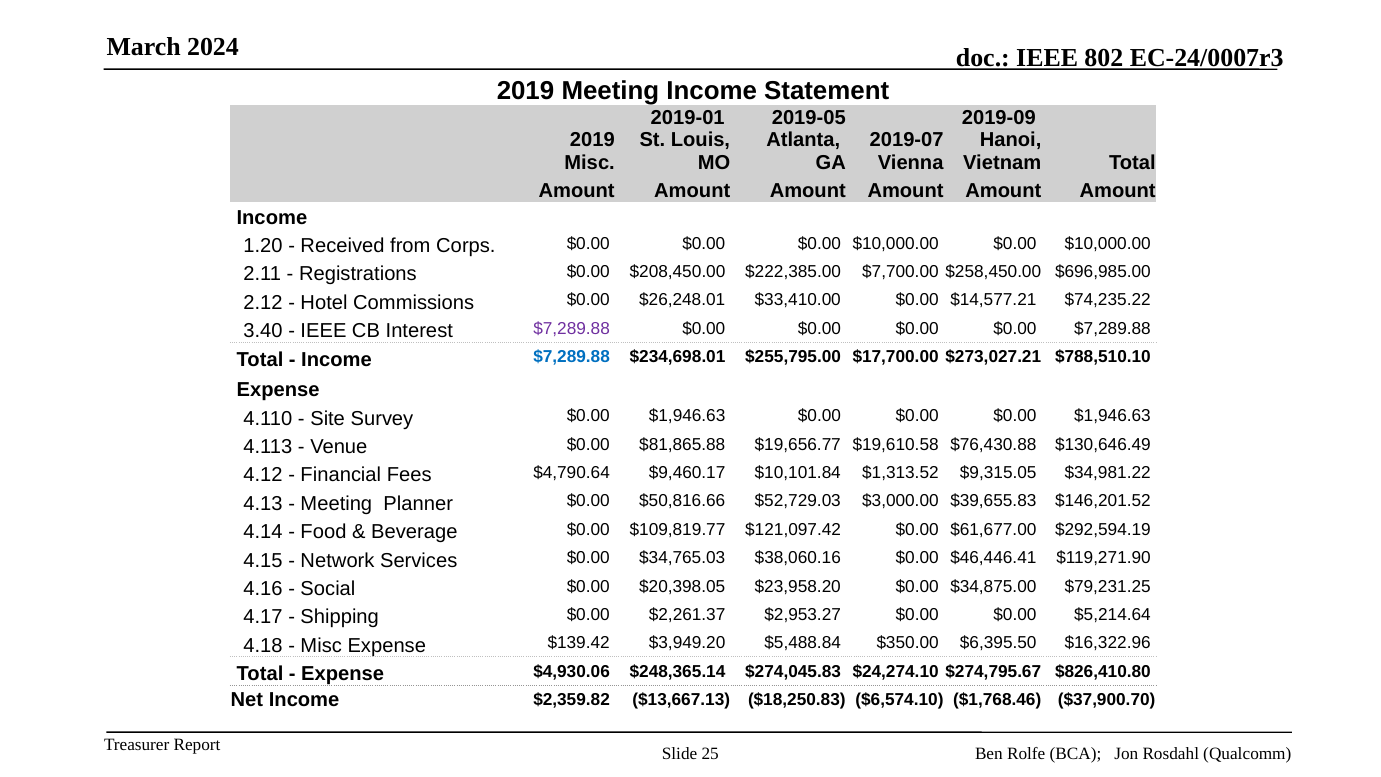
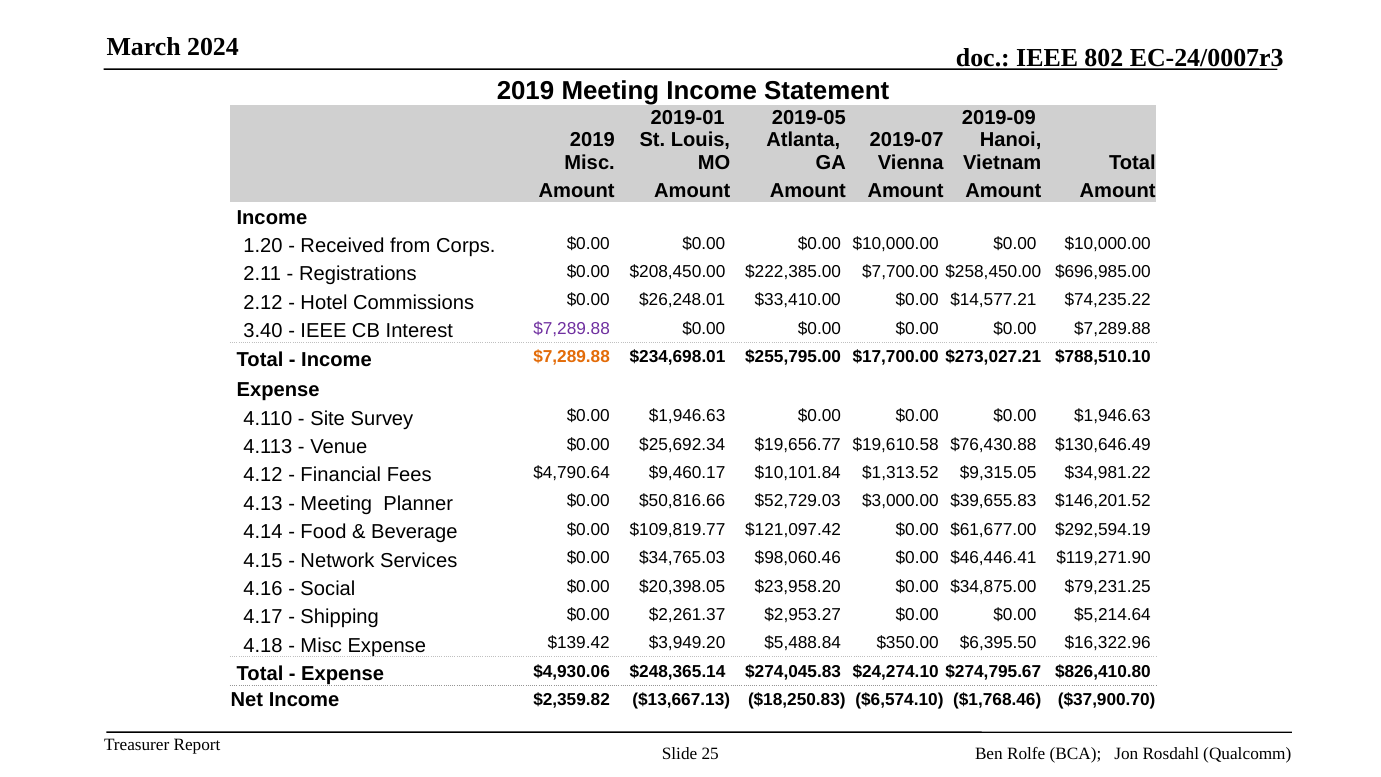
$7,289.88 colour: blue -> orange (572, 357)
$81,865.88: $81,865.88 -> $25,692.34 (682, 444)
$38,060.16: $38,060.16 -> $98,060.46 (798, 558)
